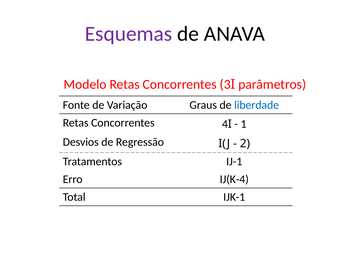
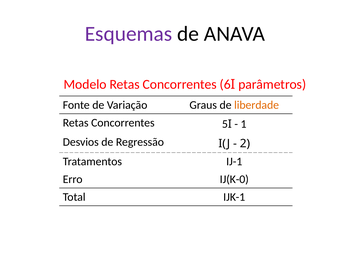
3: 3 -> 6 (225, 85)
liberdade colour: blue -> orange (257, 105)
4: 4 -> 5 (225, 124)
IJ(K-4: IJ(K-4 -> IJ(K-0 (234, 180)
